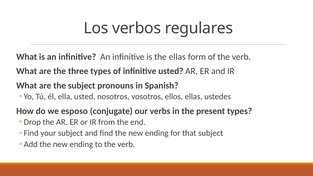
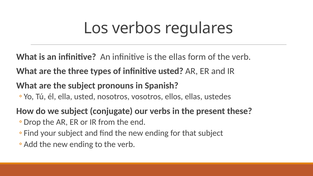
we esposo: esposo -> subject (74, 111)
present types: types -> these (240, 111)
